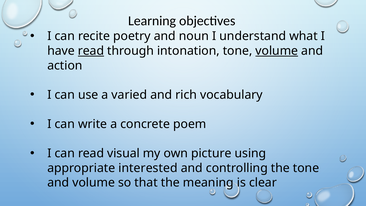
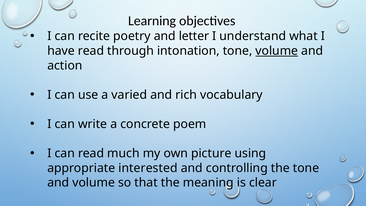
noun: noun -> letter (194, 36)
read underline: present -> none (91, 51)
visual: visual -> much (123, 153)
